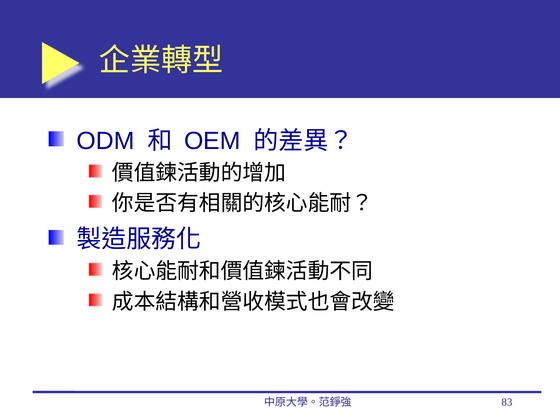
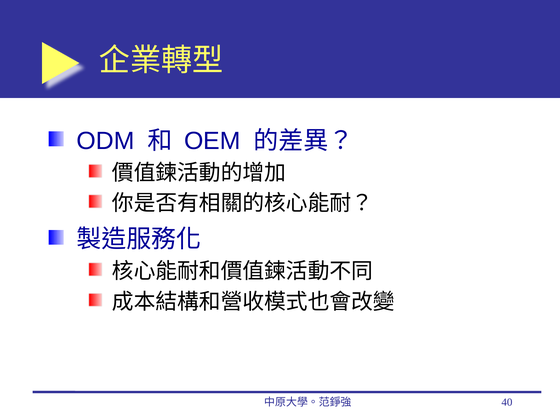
83: 83 -> 40 (507, 402)
